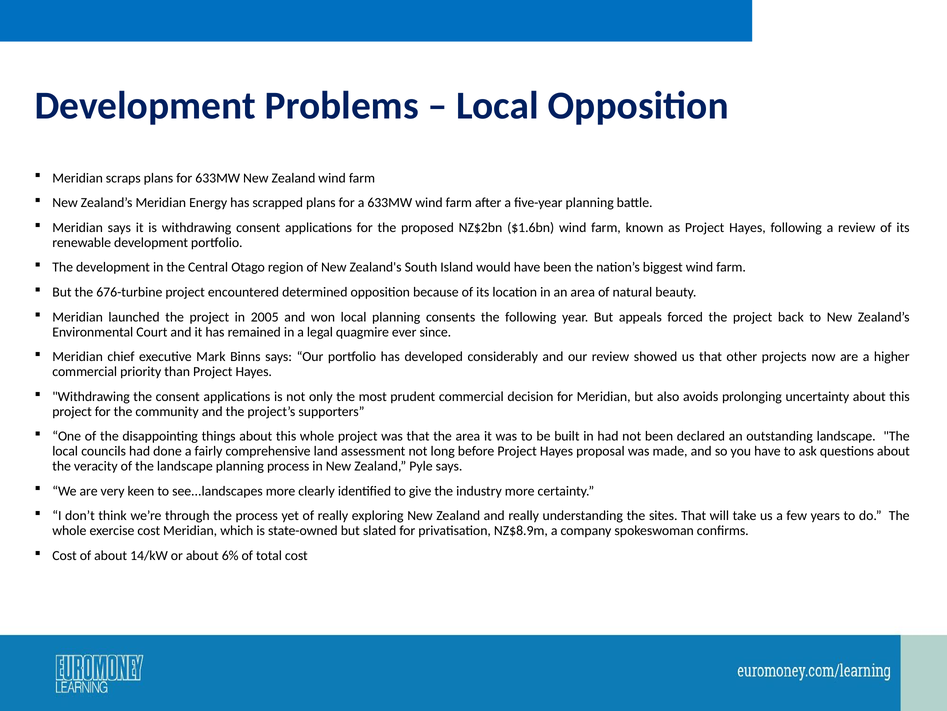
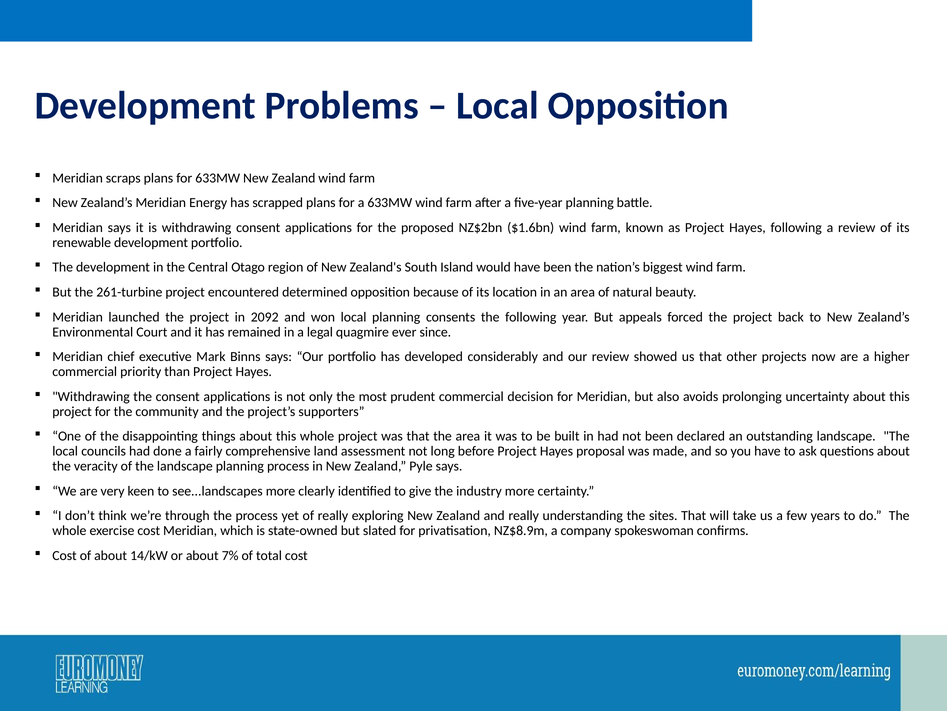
676-turbine: 676-turbine -> 261-turbine (129, 292)
2005: 2005 -> 2092 (265, 317)
6%: 6% -> 7% (230, 555)
